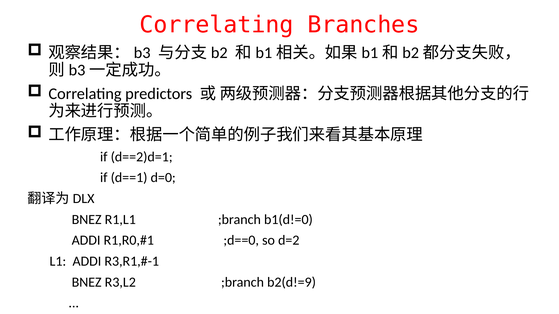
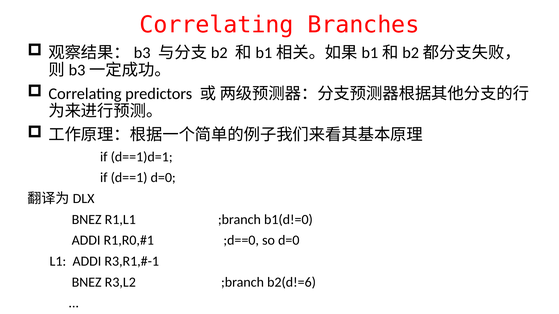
d==2)d=1: d==2)d=1 -> d==1)d=1 (142, 157)
so d=2: d=2 -> d=0 (289, 241)
b2(d!=9: b2(d!=9 -> b2(d!=6 (292, 283)
